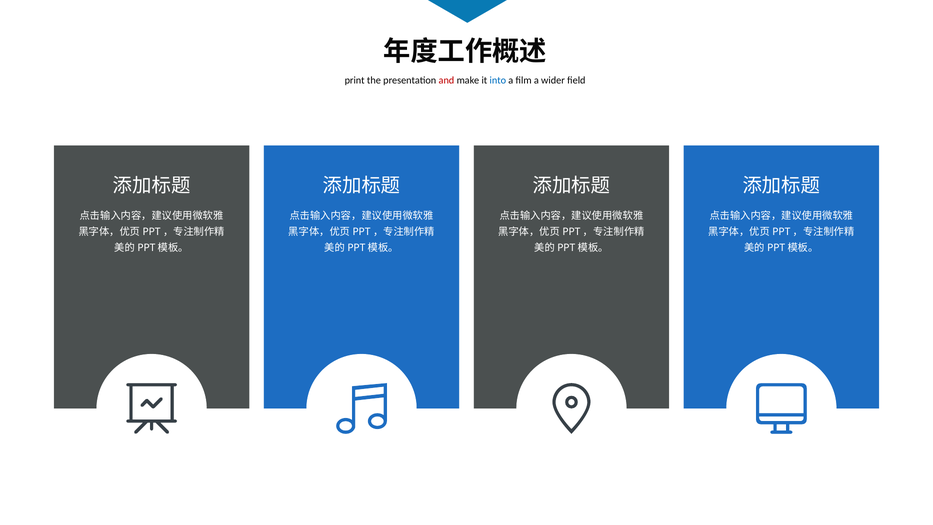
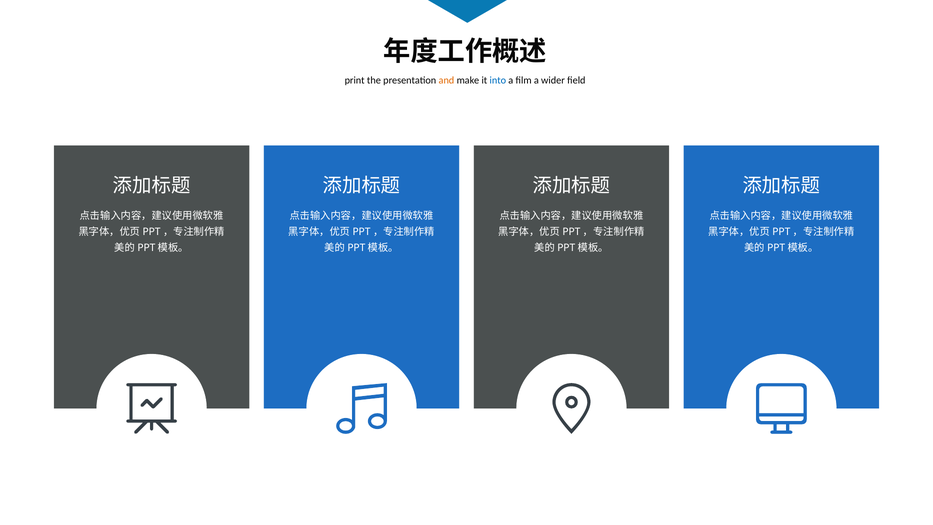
and colour: red -> orange (446, 80)
